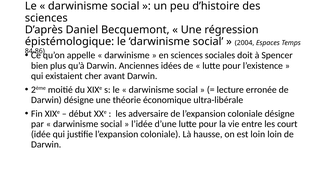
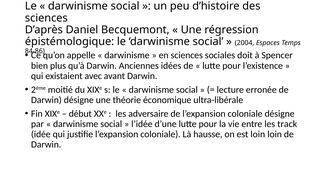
cher: cher -> avec (93, 76)
court: court -> track (287, 124)
